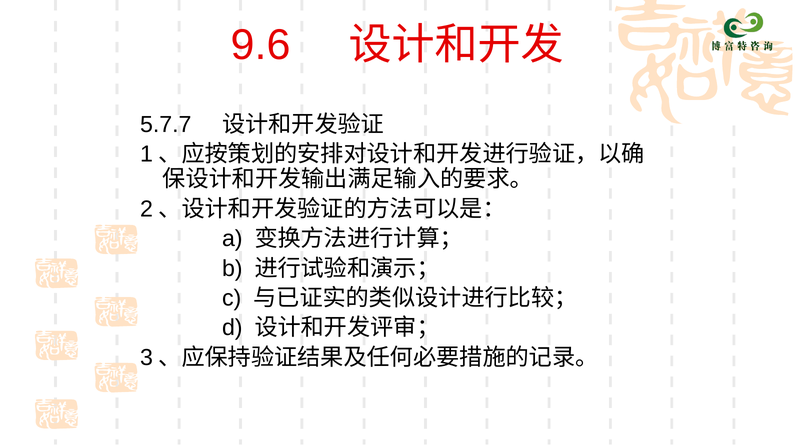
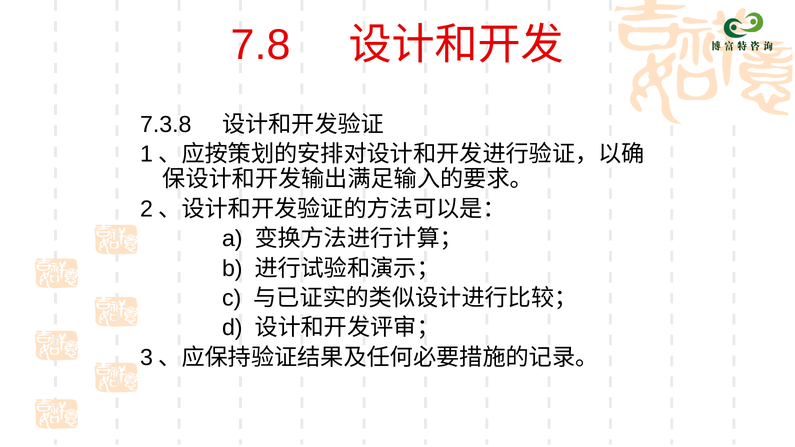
9.6: 9.6 -> 7.8 (261, 45)
5.7.7: 5.7.7 -> 7.3.8 (166, 125)
